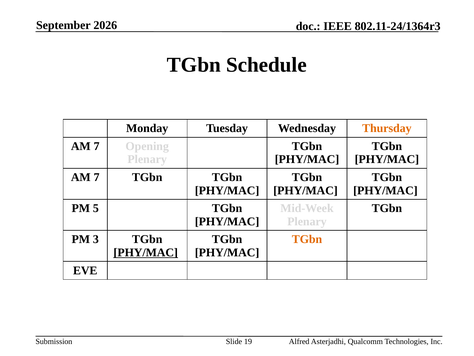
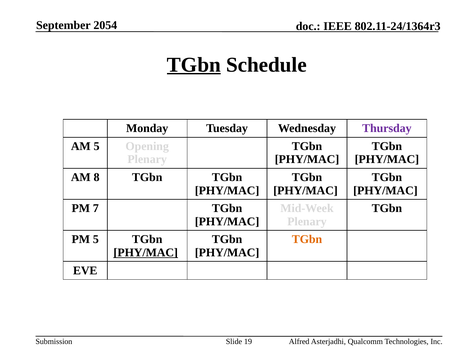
2026: 2026 -> 2054 (105, 25)
TGbn underline: none -> present (194, 65)
Thursday colour: orange -> purple (387, 128)
7: 7 -> 5 (97, 146)
7: 7 -> 8 (97, 177)
5: 5 -> 7 (96, 208)
PM 3: 3 -> 5 (96, 239)
